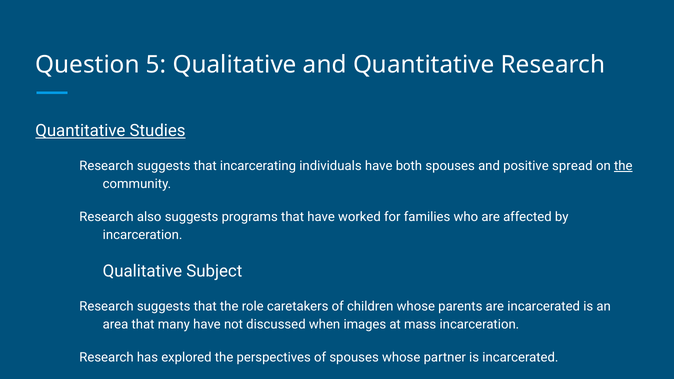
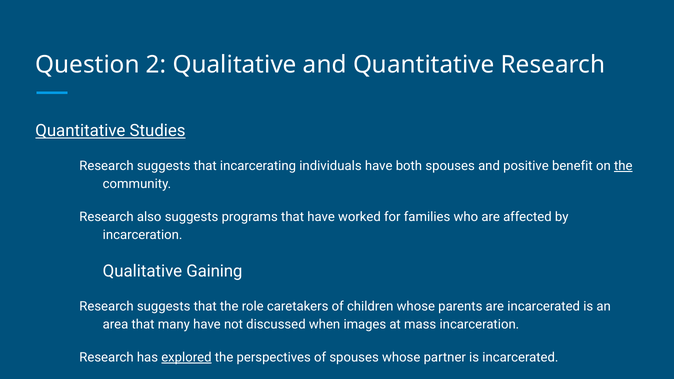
5: 5 -> 2 (156, 65)
spread: spread -> benefit (572, 166)
Subject: Subject -> Gaining (214, 271)
explored underline: none -> present (186, 357)
